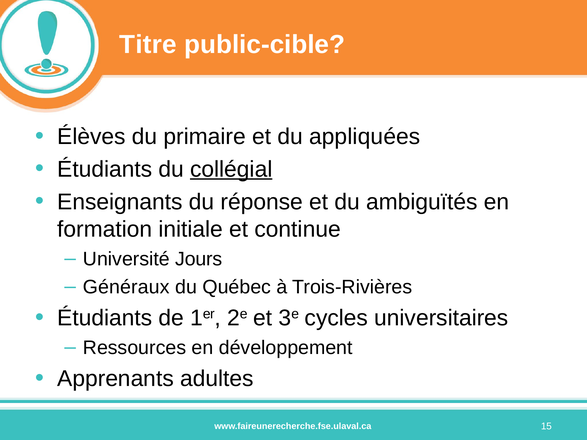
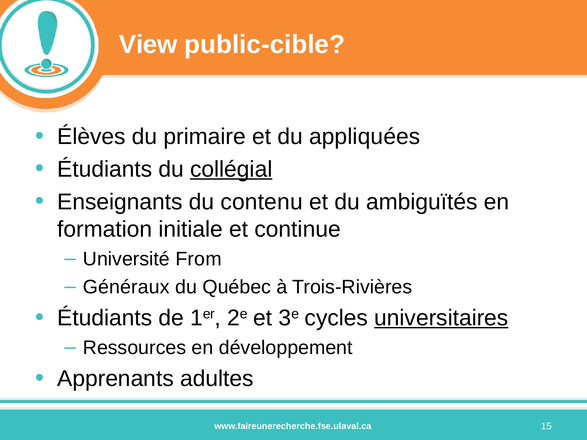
Titre: Titre -> View (148, 44)
réponse: réponse -> contenu (262, 202)
Jours: Jours -> From (199, 259)
universitaires underline: none -> present (441, 318)
